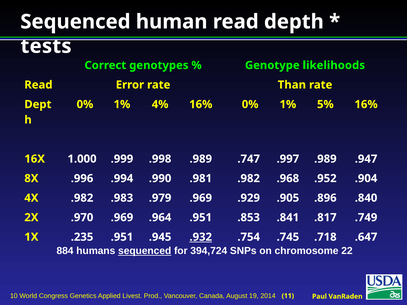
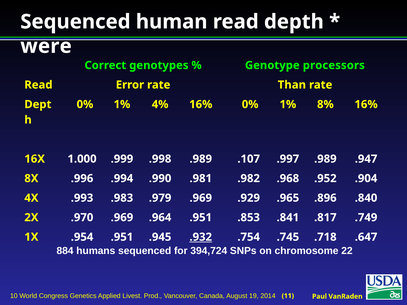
tests: tests -> were (46, 46)
likelihoods: likelihoods -> processors (334, 65)
5%: 5% -> 8% (325, 104)
.747: .747 -> .107 (249, 159)
4X .982: .982 -> .993 (82, 198)
.905: .905 -> .965 (288, 198)
.235: .235 -> .954 (82, 237)
sequenced underline: present -> none (145, 251)
